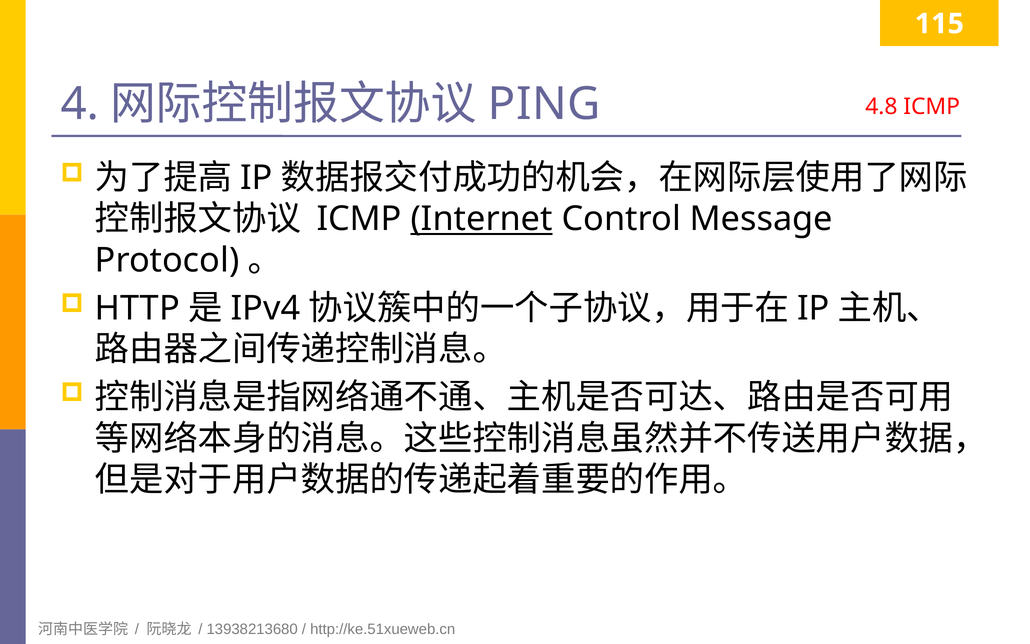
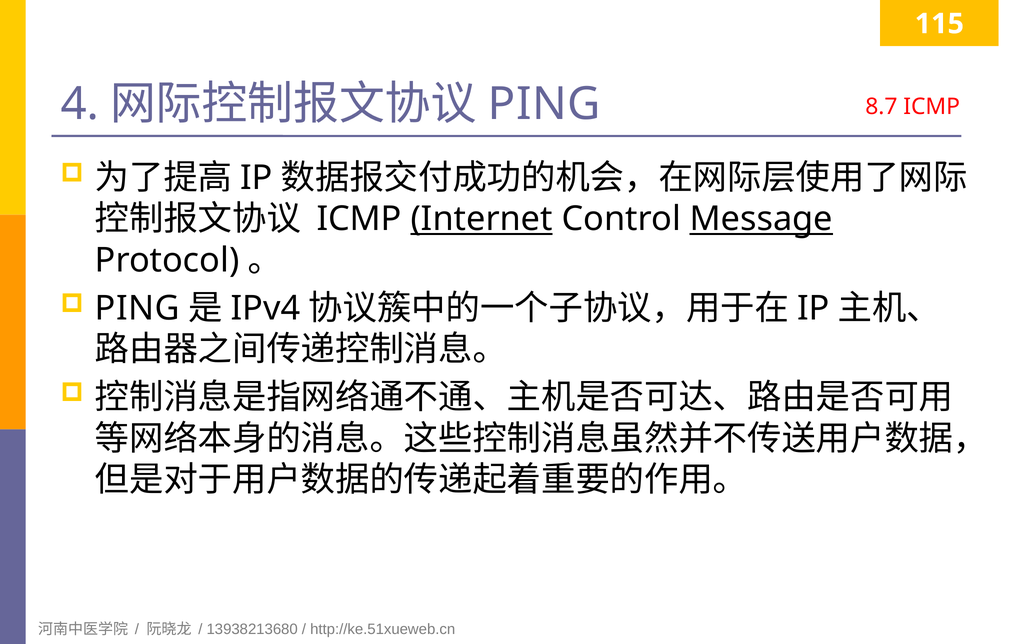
4.8: 4.8 -> 8.7 (881, 107)
Message underline: none -> present (761, 219)
HTTP: HTTP -> PING (137, 308)
